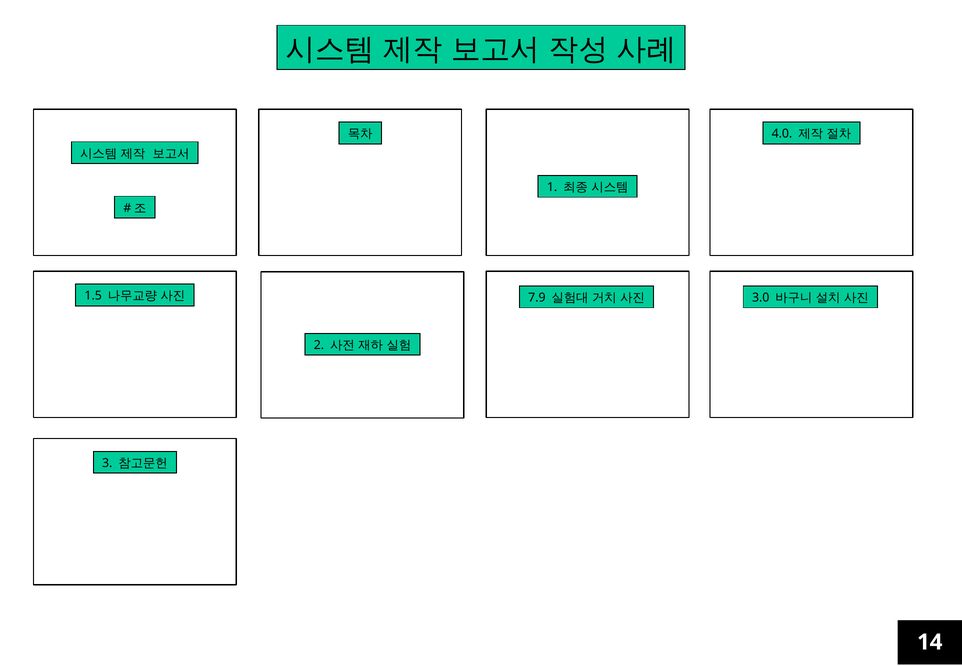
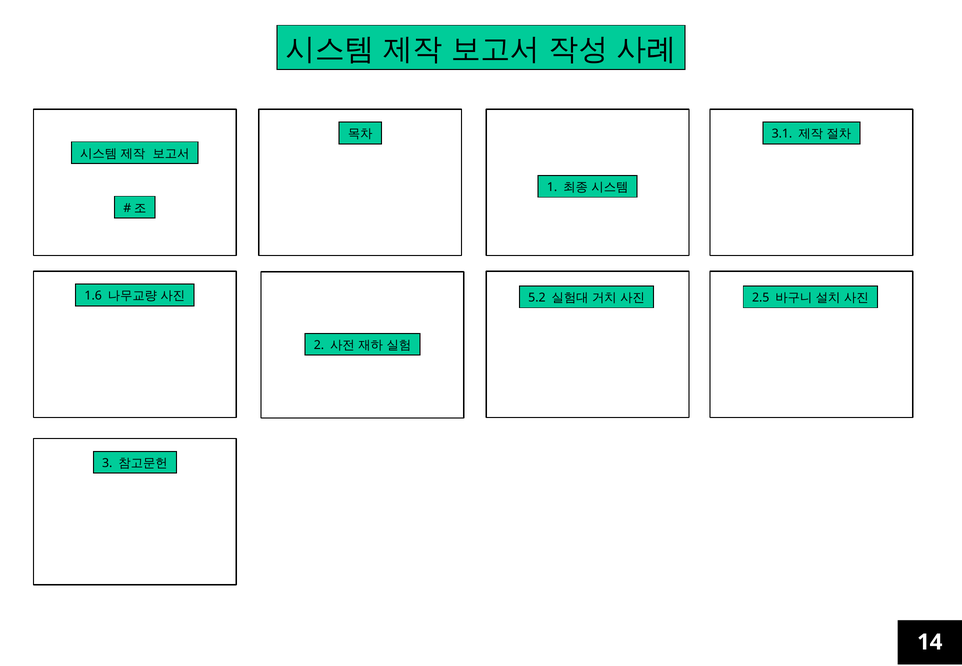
4.0: 4.0 -> 3.1 (782, 134)
1.5: 1.5 -> 1.6 (93, 296)
7.9: 7.9 -> 5.2 (537, 298)
3.0: 3.0 -> 2.5 (761, 298)
